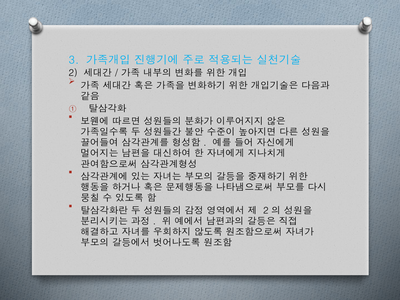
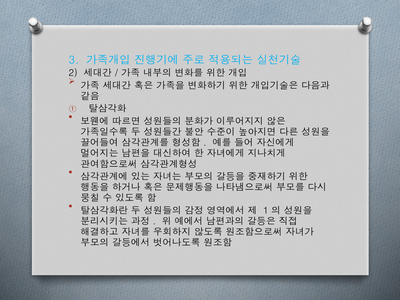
2: 2 -> 1 (266, 211)
